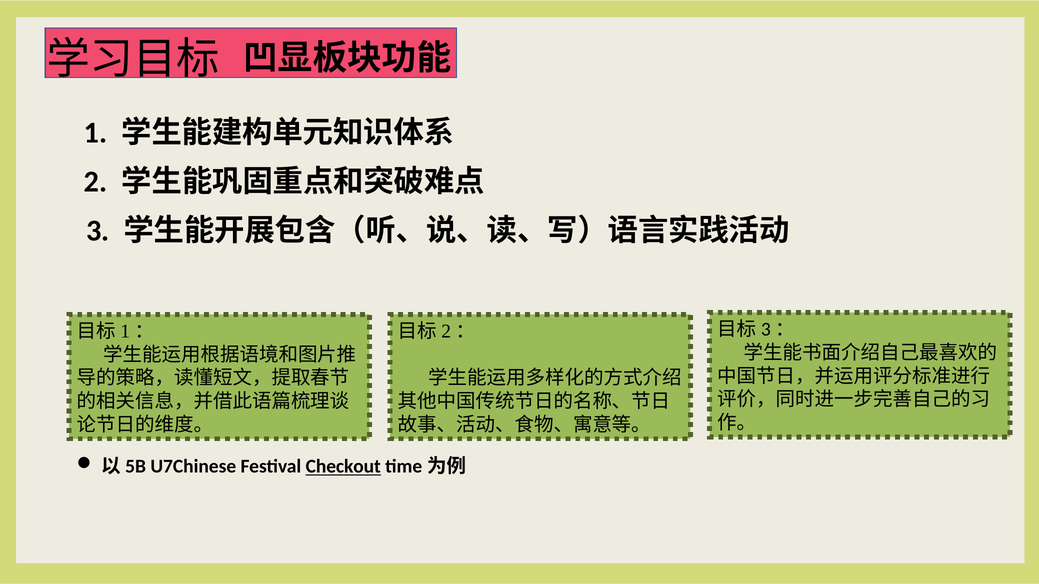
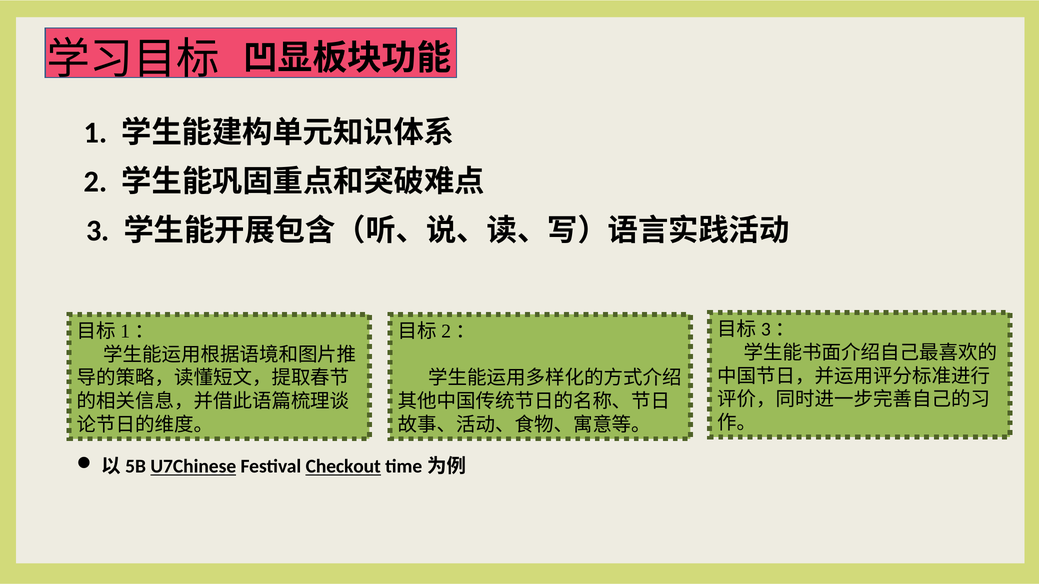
U7Chinese underline: none -> present (193, 467)
